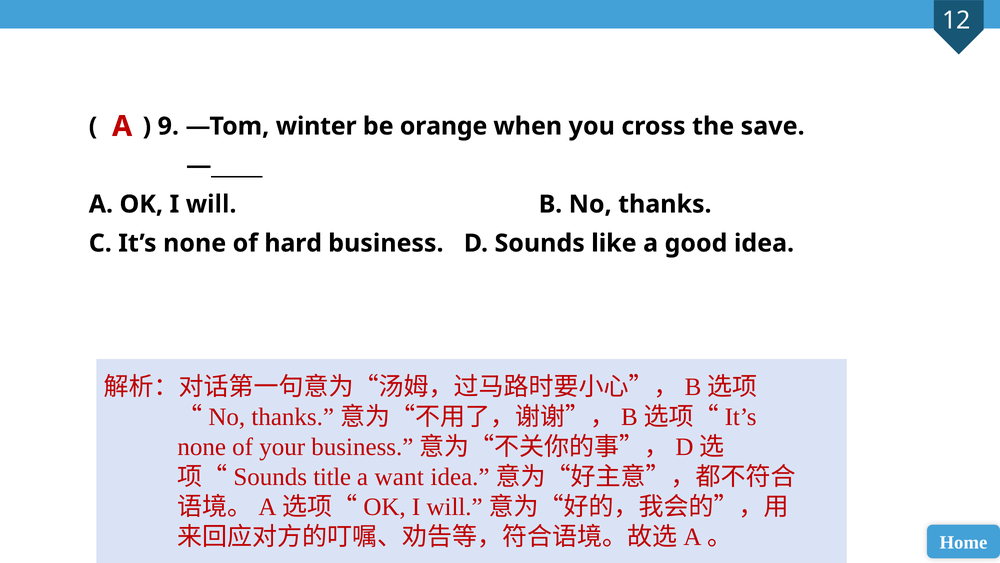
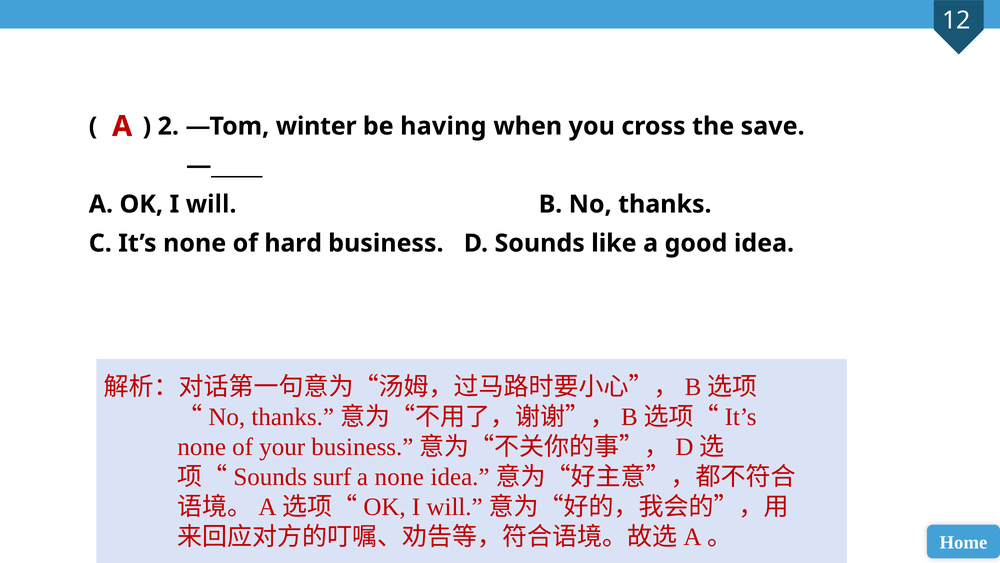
9: 9 -> 2 (168, 126)
orange: orange -> having (443, 126)
title: title -> surf (332, 476)
a want: want -> none (399, 476)
